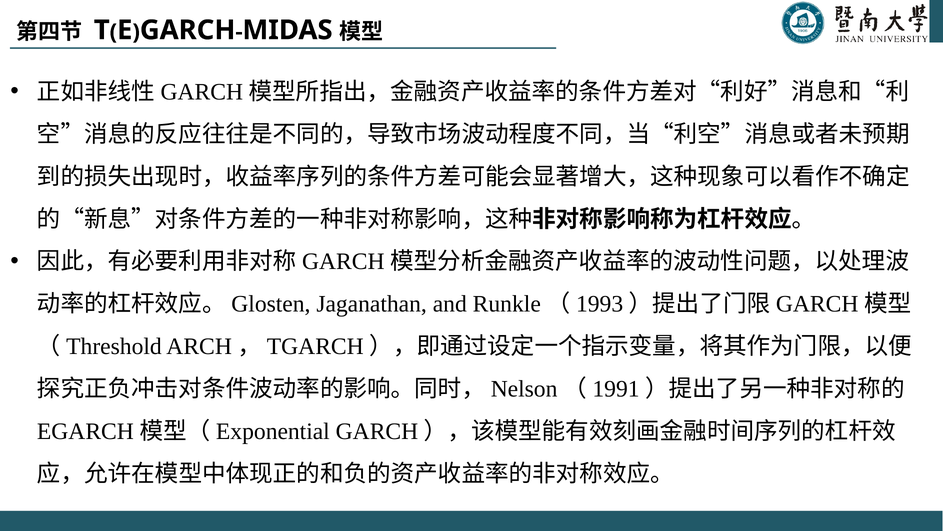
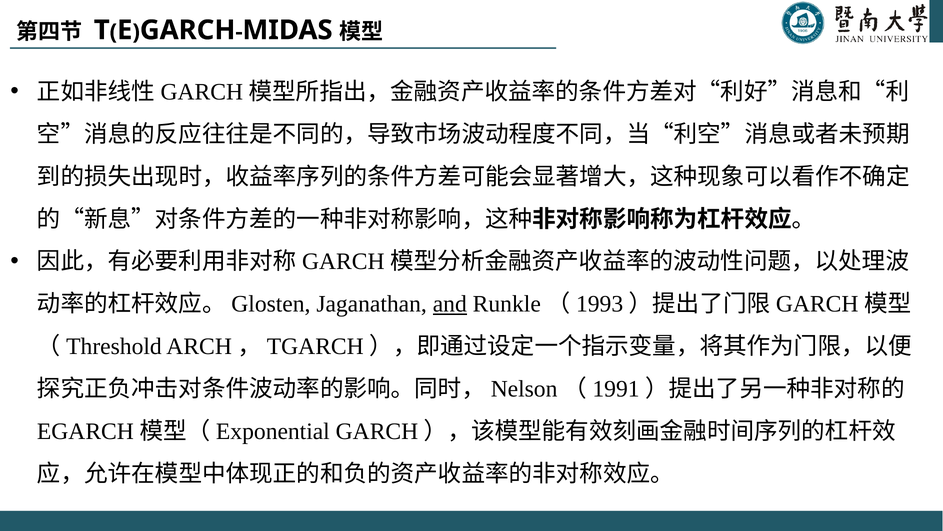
and underline: none -> present (450, 304)
